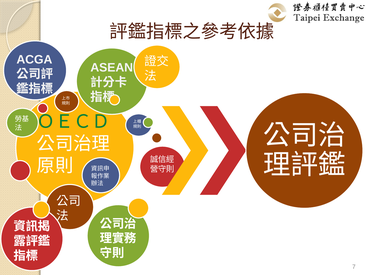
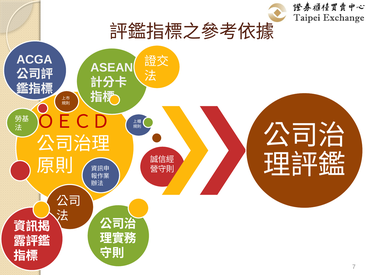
ＯＥＣＤ colour: green -> red (73, 122)
